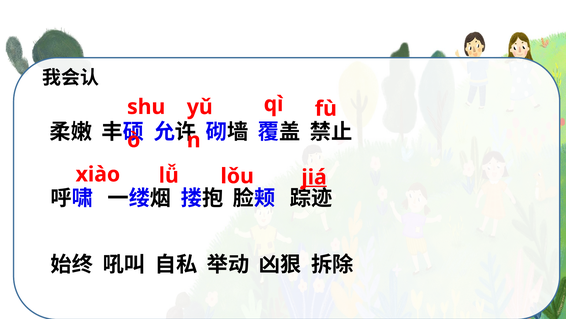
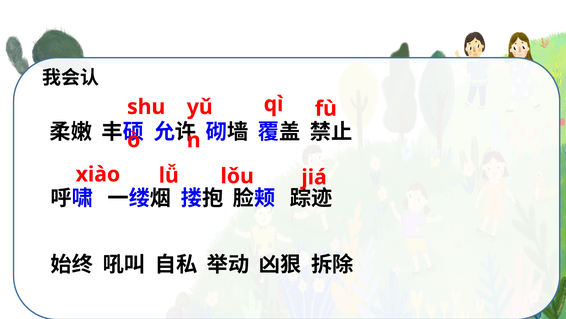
jiá underline: present -> none (314, 177)
